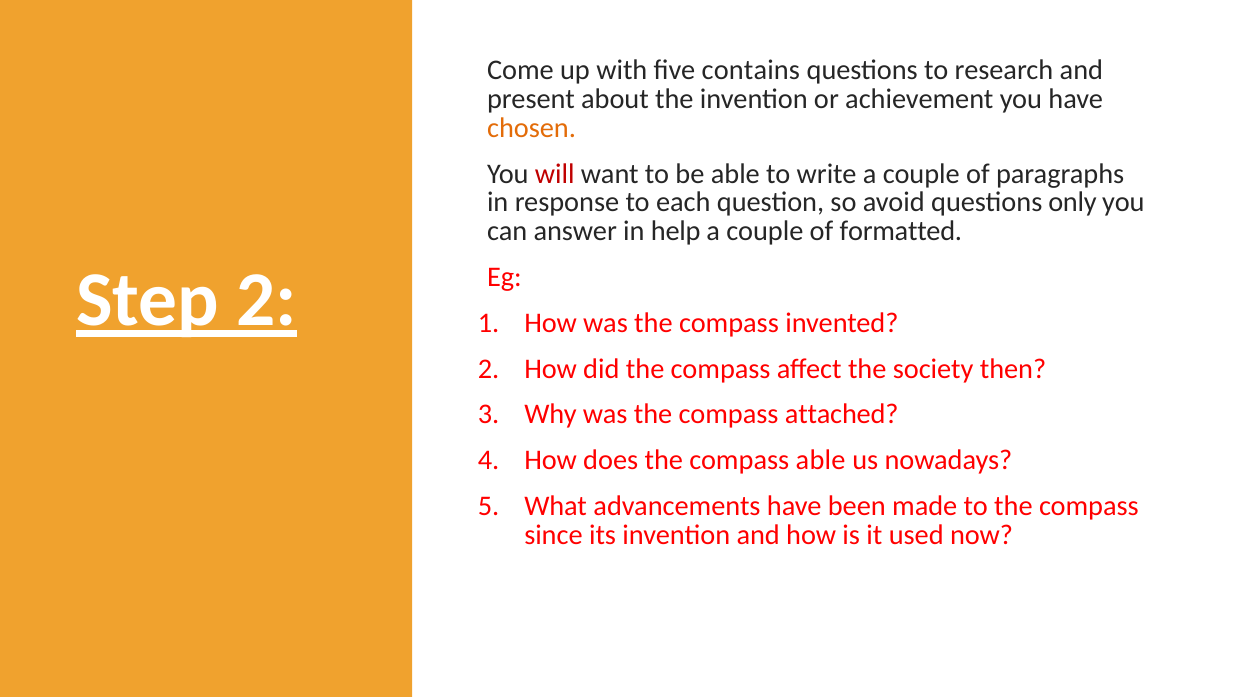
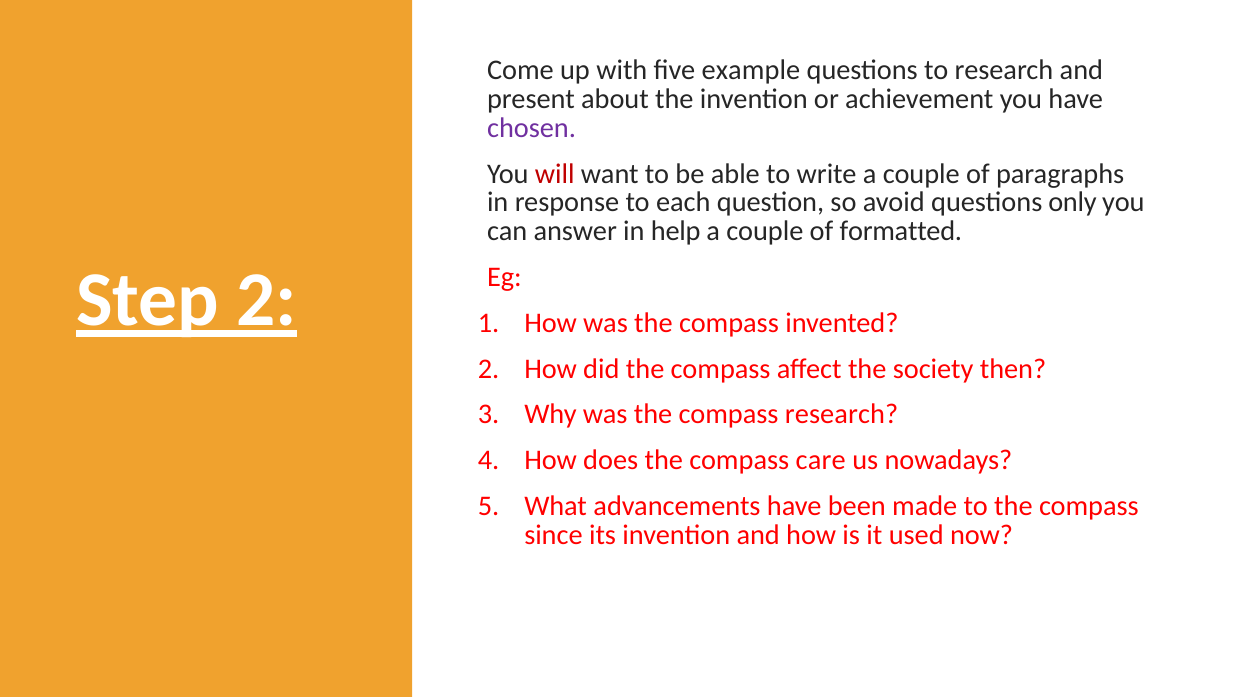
contains: contains -> example (751, 70)
chosen colour: orange -> purple (532, 128)
compass attached: attached -> research (842, 414)
compass able: able -> care (821, 460)
